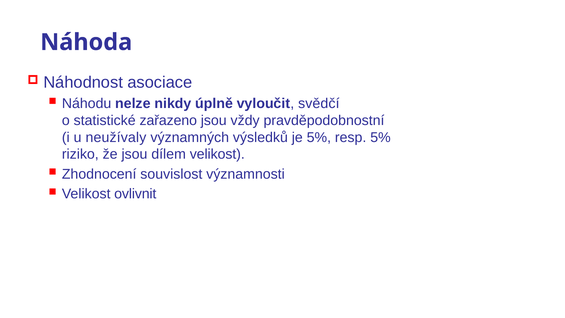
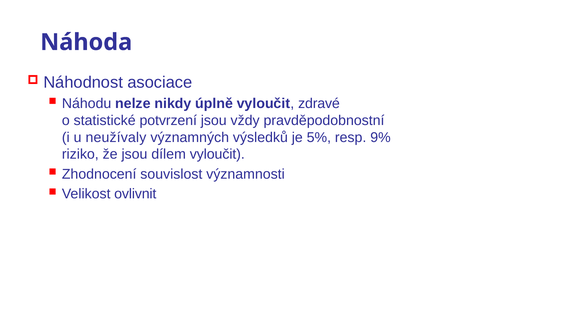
svědčí: svědčí -> zdravé (319, 103)
zařazeno: zařazeno -> potvrzení (168, 120)
resp 5%: 5% -> 9% (380, 137)
dílem velikost: velikost -> vyloučit (217, 154)
